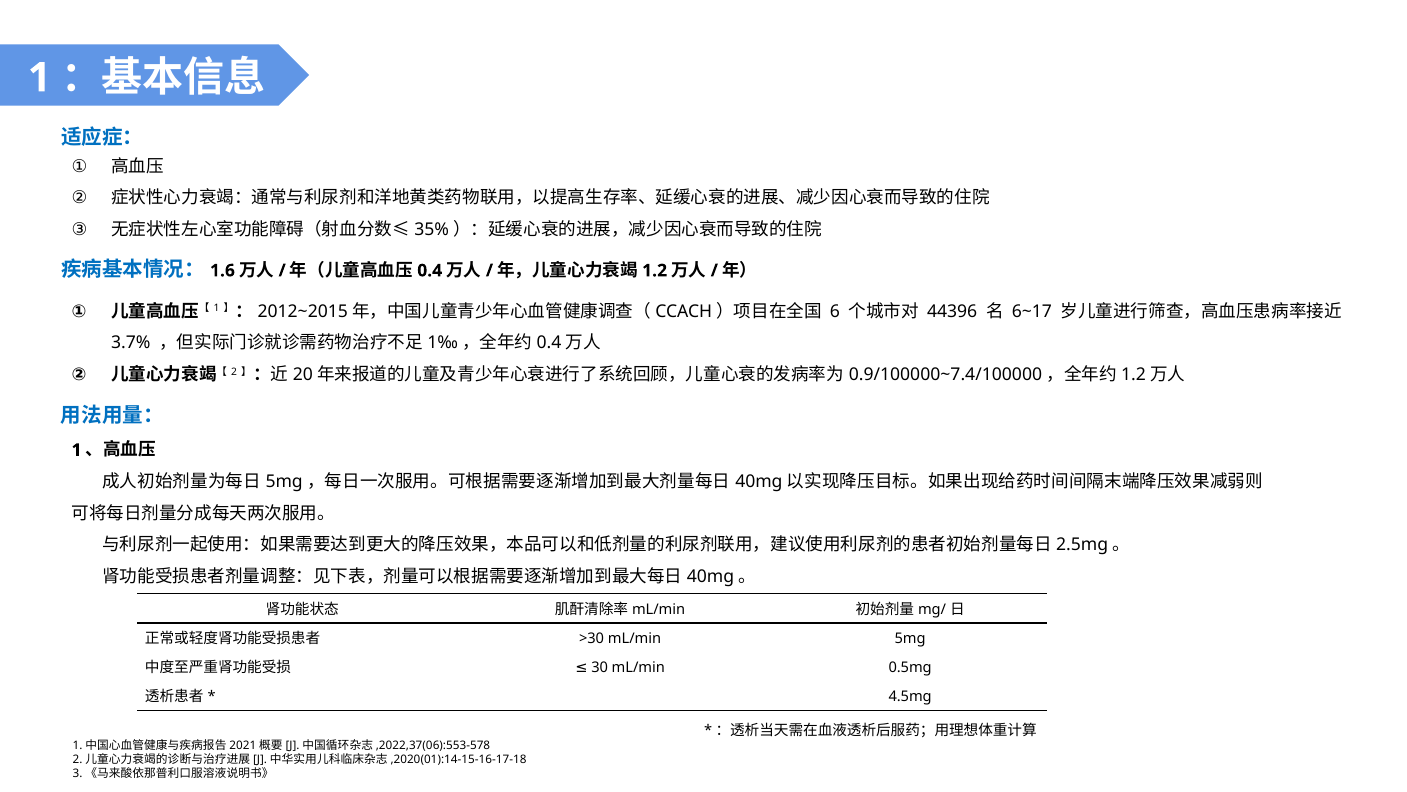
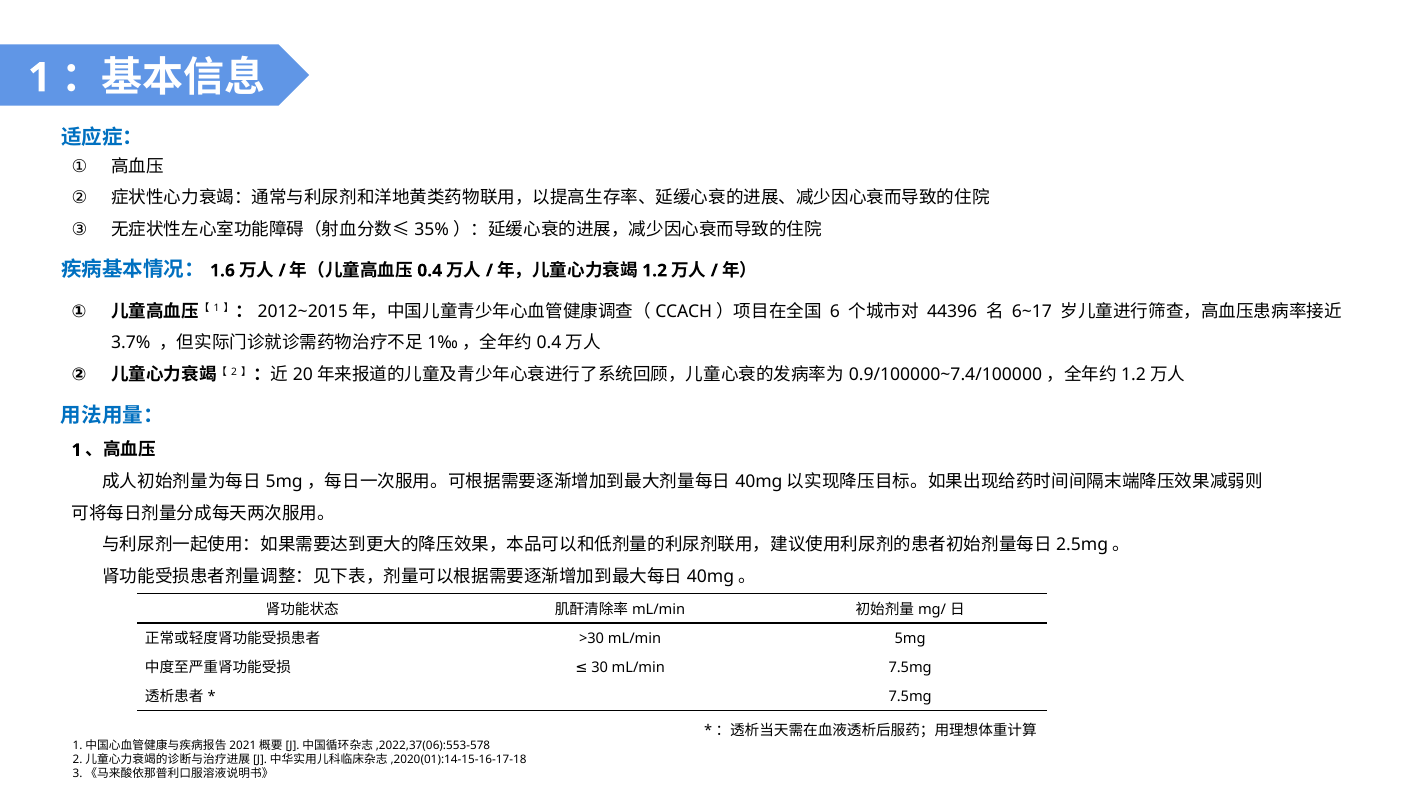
mL/min 0.5mg: 0.5mg -> 7.5mg (910, 667)
4.5mg: 4.5mg -> 7.5mg (910, 696)
